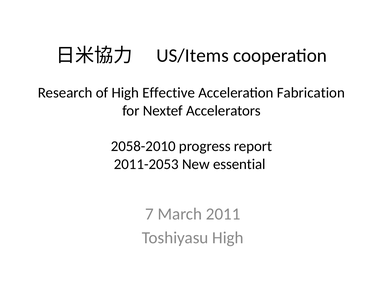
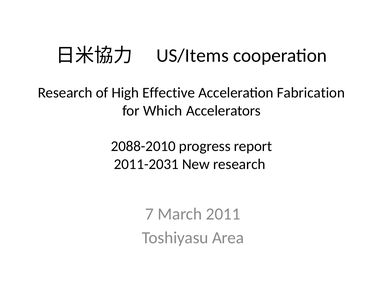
Nextef: Nextef -> Which (163, 111)
2058-2010: 2058-2010 -> 2088-2010 (143, 146)
2011-2053: 2011-2053 -> 2011-2031 (146, 164)
New essential: essential -> research (239, 164)
Toshiyasu High: High -> Area (228, 238)
